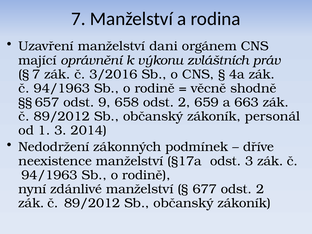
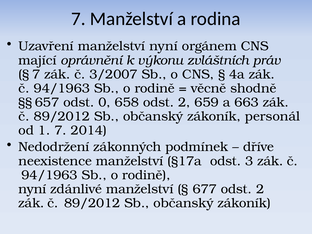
manželství dani: dani -> nyní (163, 46)
3/2016: 3/2016 -> 3/2007 (113, 74)
9: 9 -> 0 (104, 102)
1 3: 3 -> 7 (60, 130)
